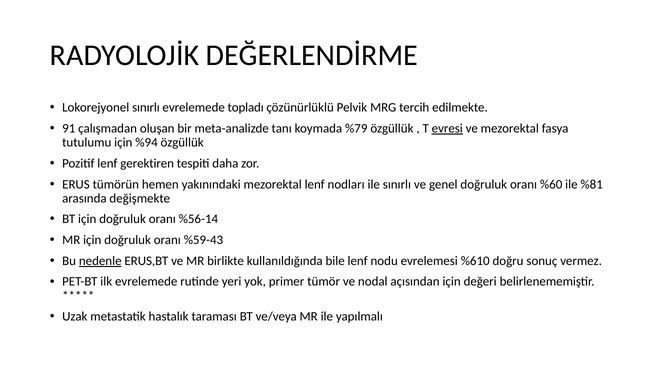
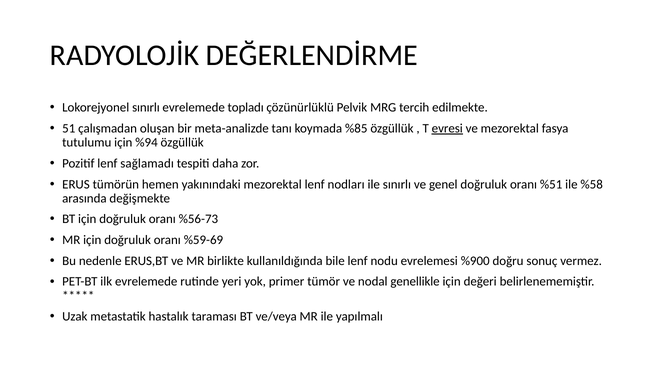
91: 91 -> 51 (69, 128)
%79: %79 -> %85 (356, 128)
gerektiren: gerektiren -> sağlamadı (147, 163)
%60: %60 -> %51 (551, 184)
%81: %81 -> %58 (592, 184)
%56-14: %56-14 -> %56-73 (198, 219)
%59-43: %59-43 -> %59-69 (203, 240)
nedenle underline: present -> none (100, 260)
%610: %610 -> %900 (475, 260)
açısından: açısından -> genellikle (415, 281)
